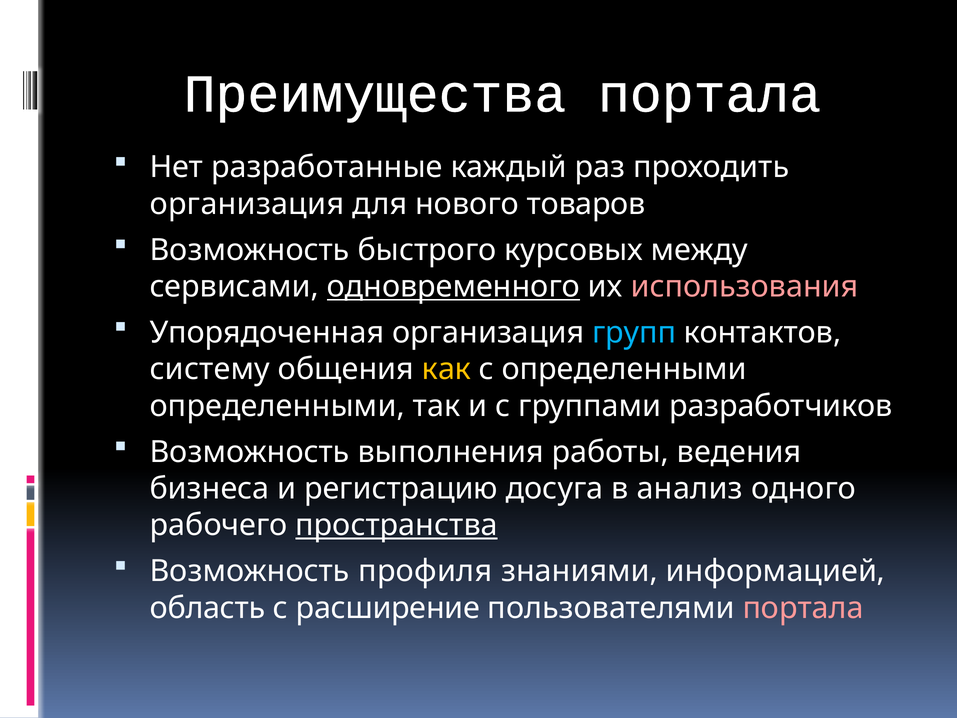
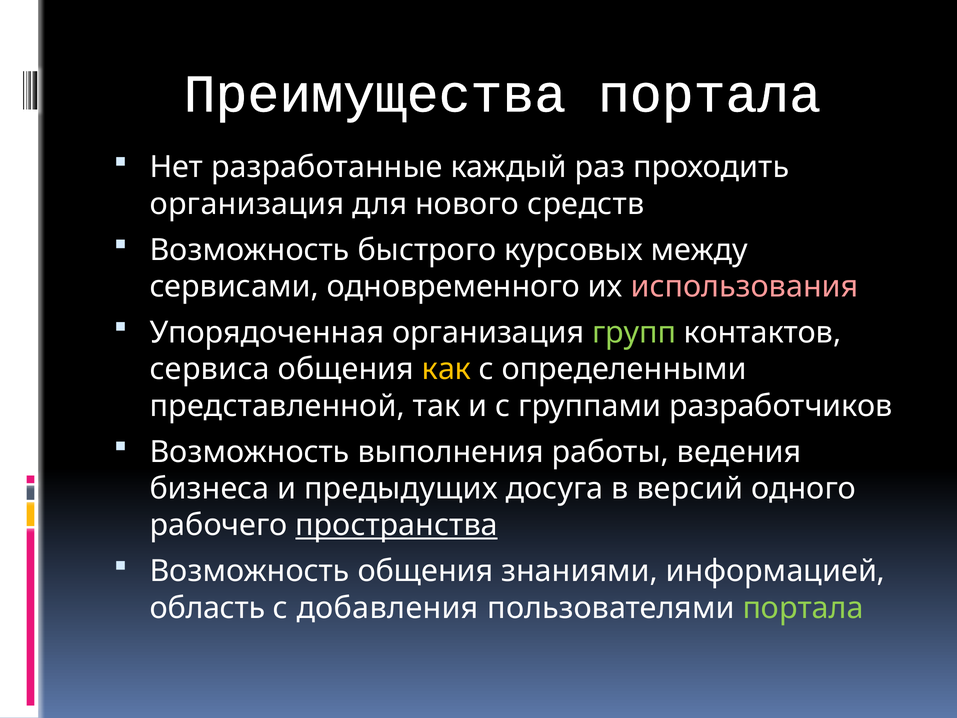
товаров: товаров -> средств (586, 204)
одновременного underline: present -> none (453, 287)
групп colour: light blue -> light green (634, 332)
систему: систему -> сервиса (210, 369)
определенными: определенными -> представленной (277, 406)
регистрацию: регистрацию -> предыдущих (401, 488)
анализ: анализ -> версий (690, 488)
Возможность профиля: профиля -> общения (425, 571)
расширение: расширение -> добавления (388, 608)
портала colour: pink -> light green (803, 608)
